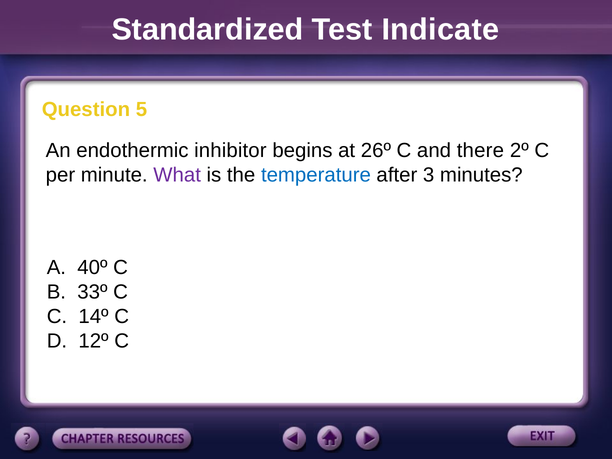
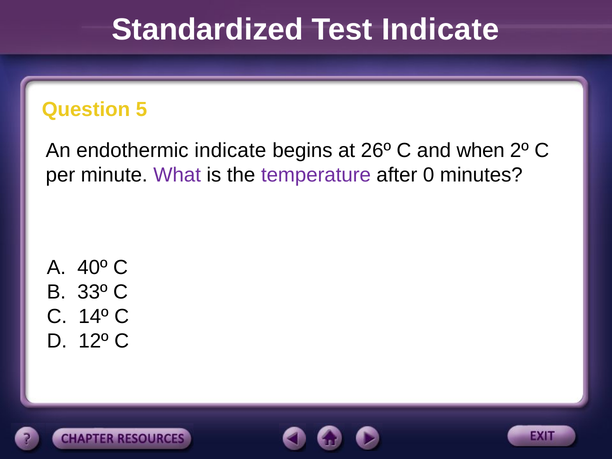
endothermic inhibitor: inhibitor -> indicate (230, 151)
there: there -> when (481, 151)
temperature colour: blue -> purple (316, 175)
3: 3 -> 0 (429, 175)
